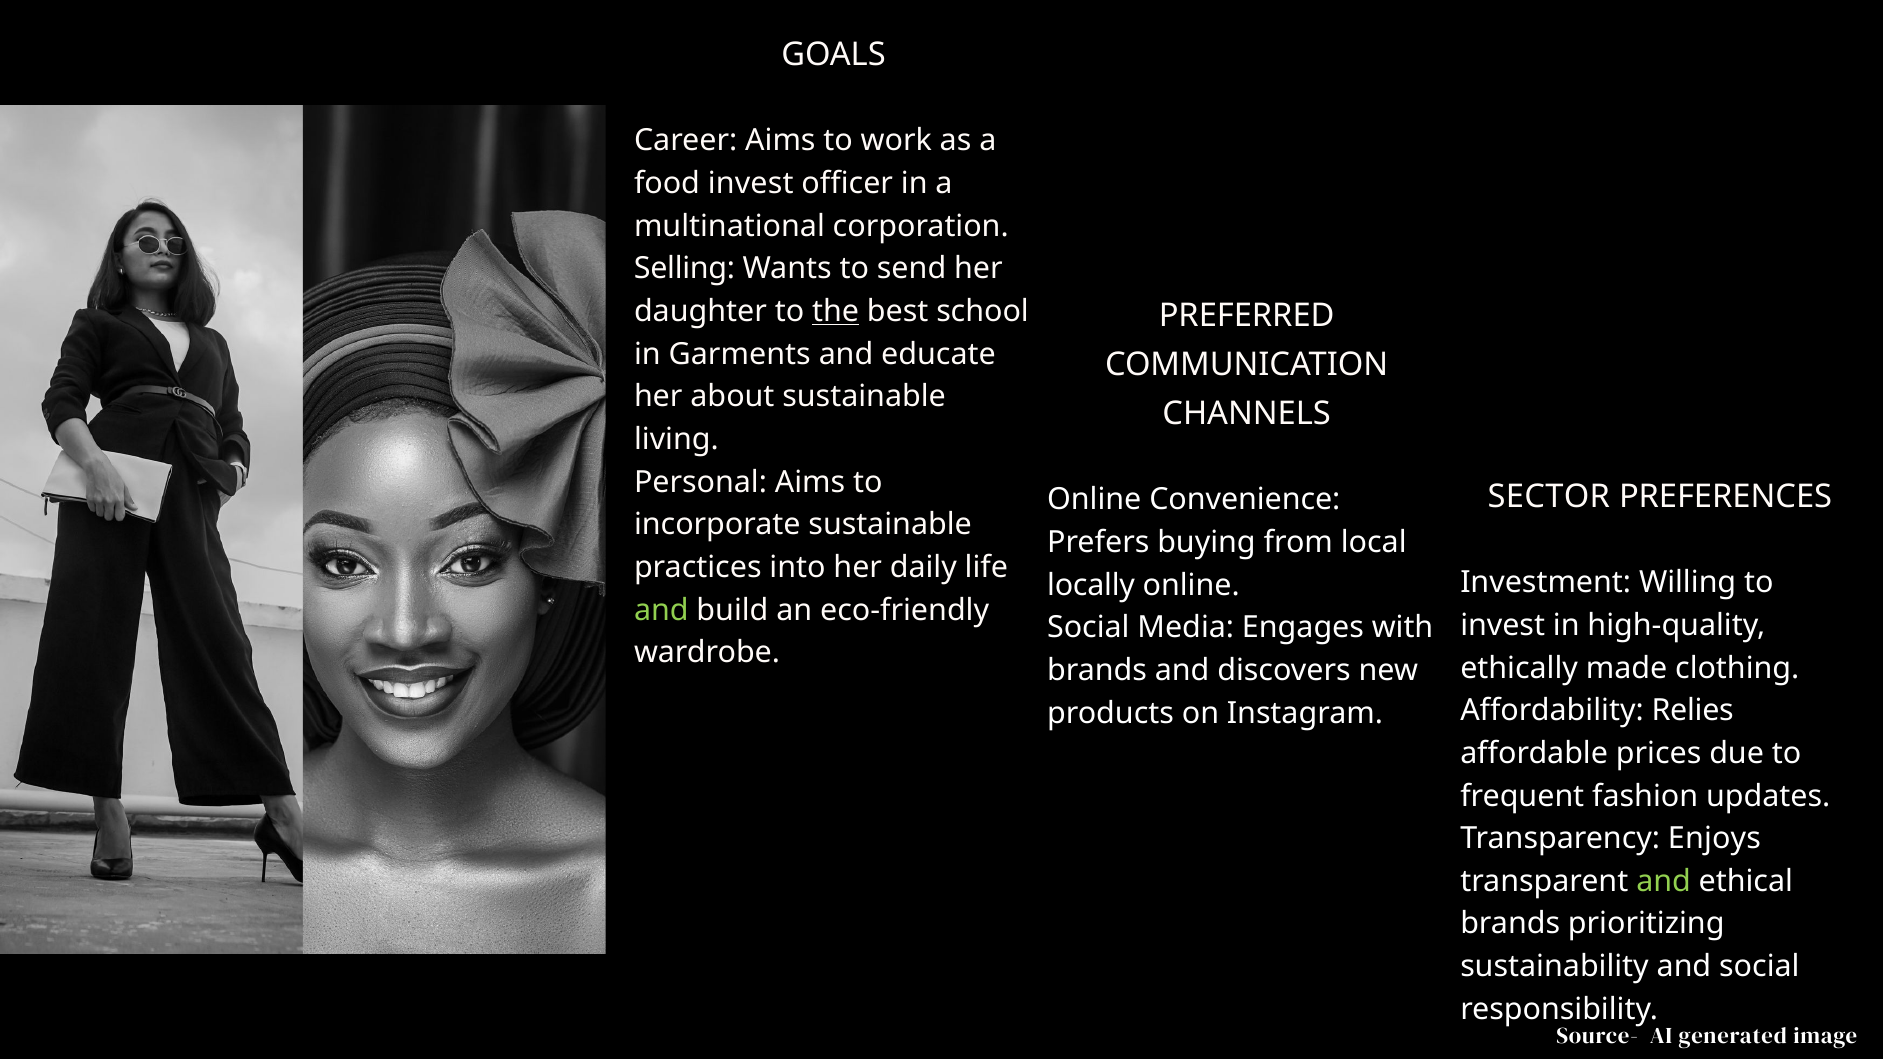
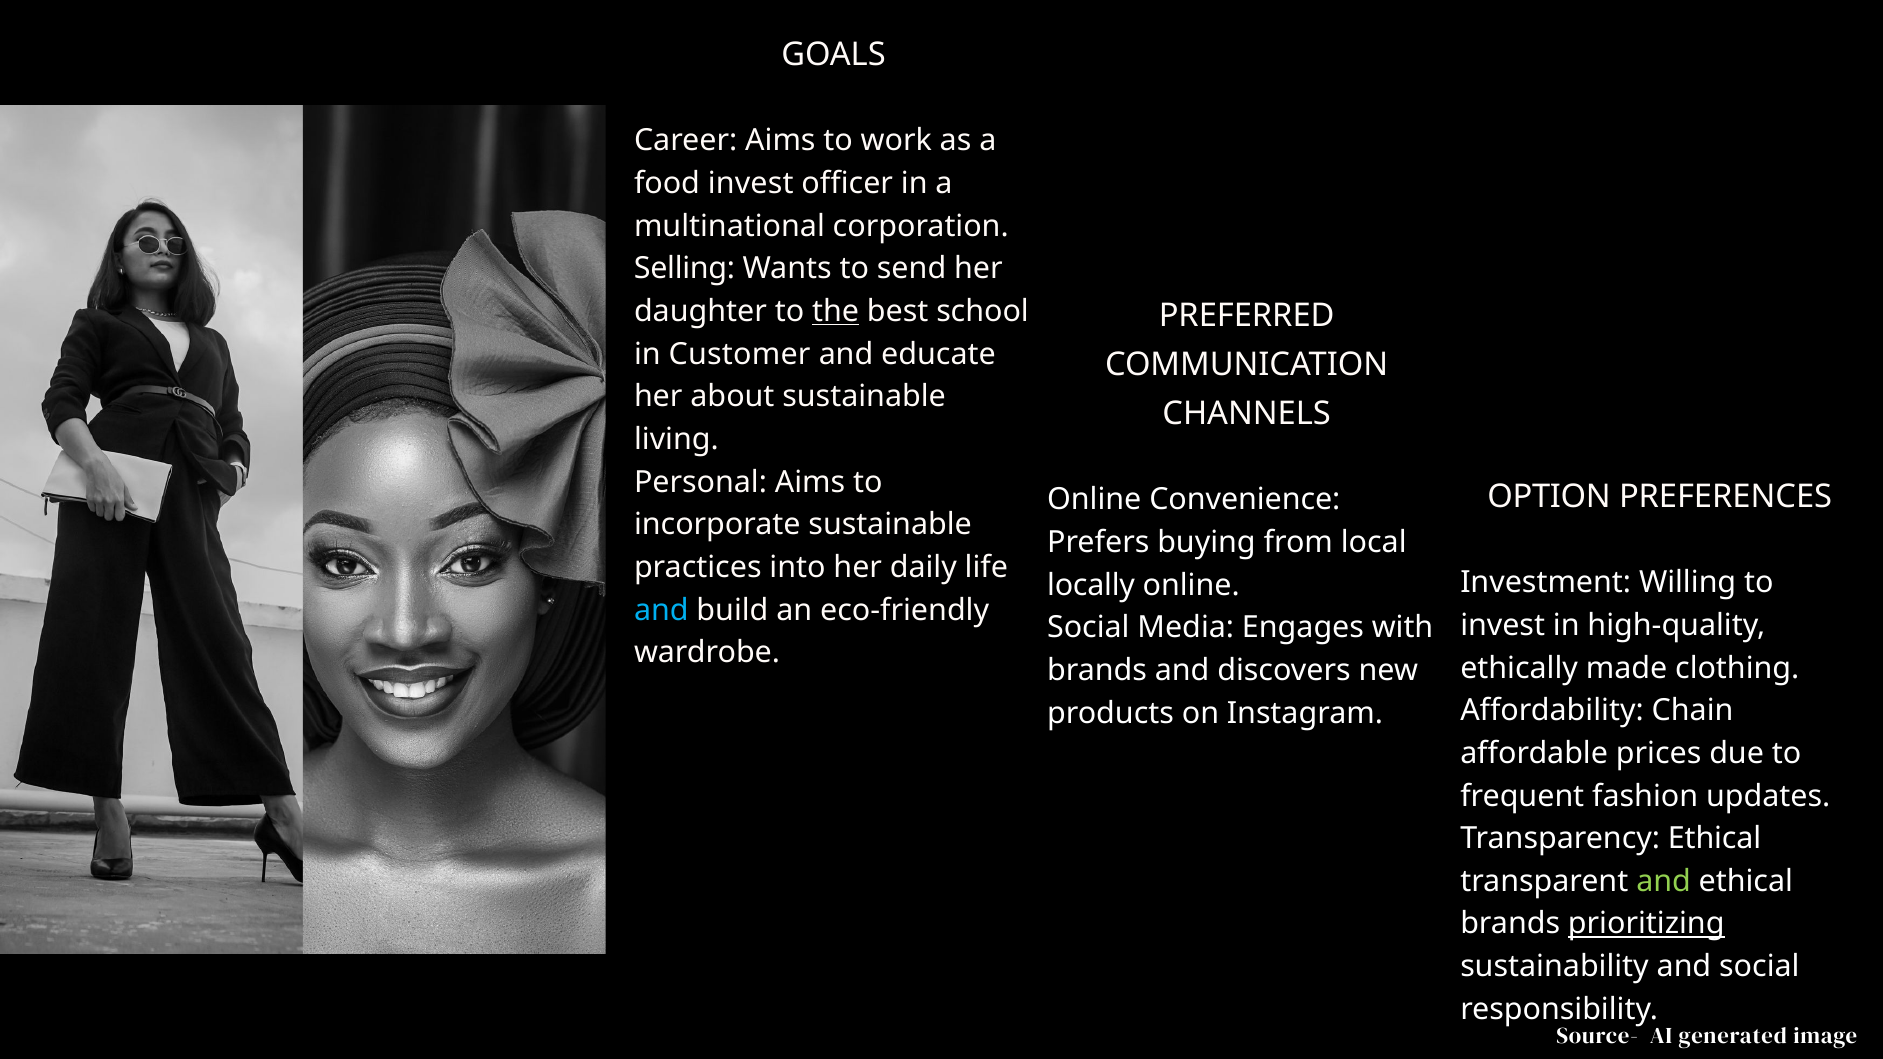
Garments: Garments -> Customer (740, 354)
SECTOR: SECTOR -> OPTION (1549, 497)
and colour: light green -> light blue (661, 610)
Relies: Relies -> Chain (1693, 711)
Transparency Enjoys: Enjoys -> Ethical (1715, 839)
prioritizing underline: none -> present (1646, 924)
